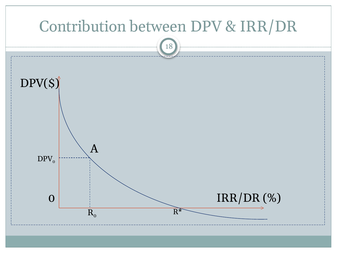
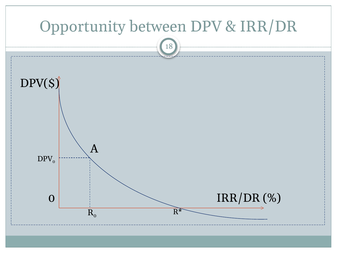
Contribution: Contribution -> Opportunity (83, 27)
